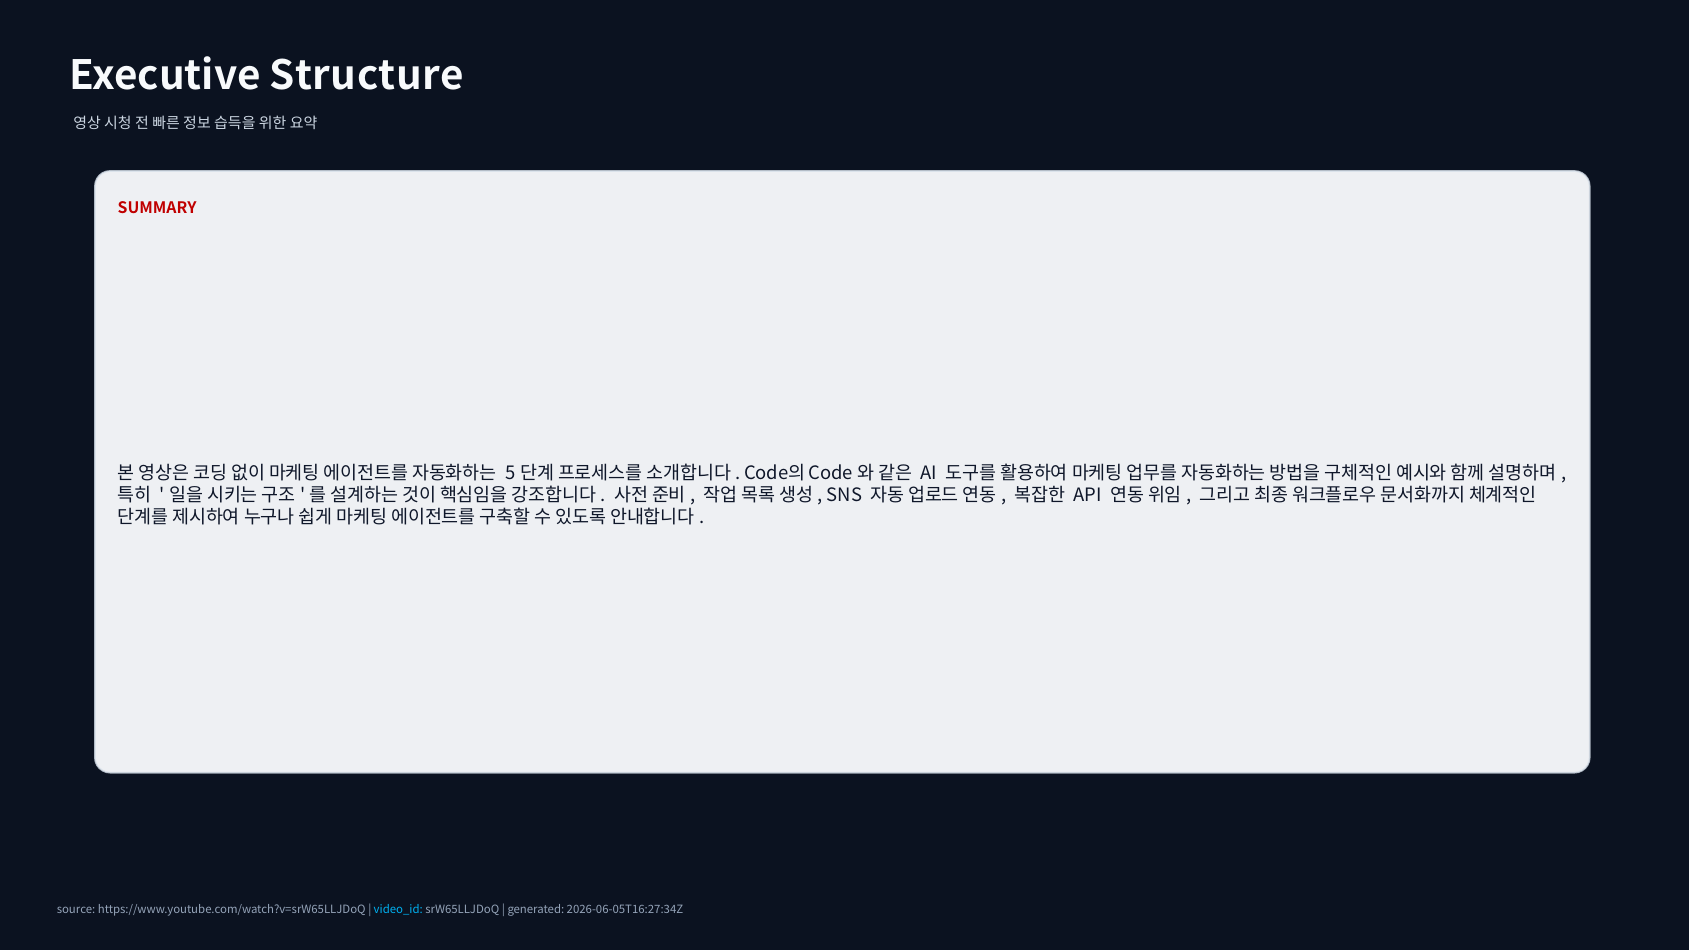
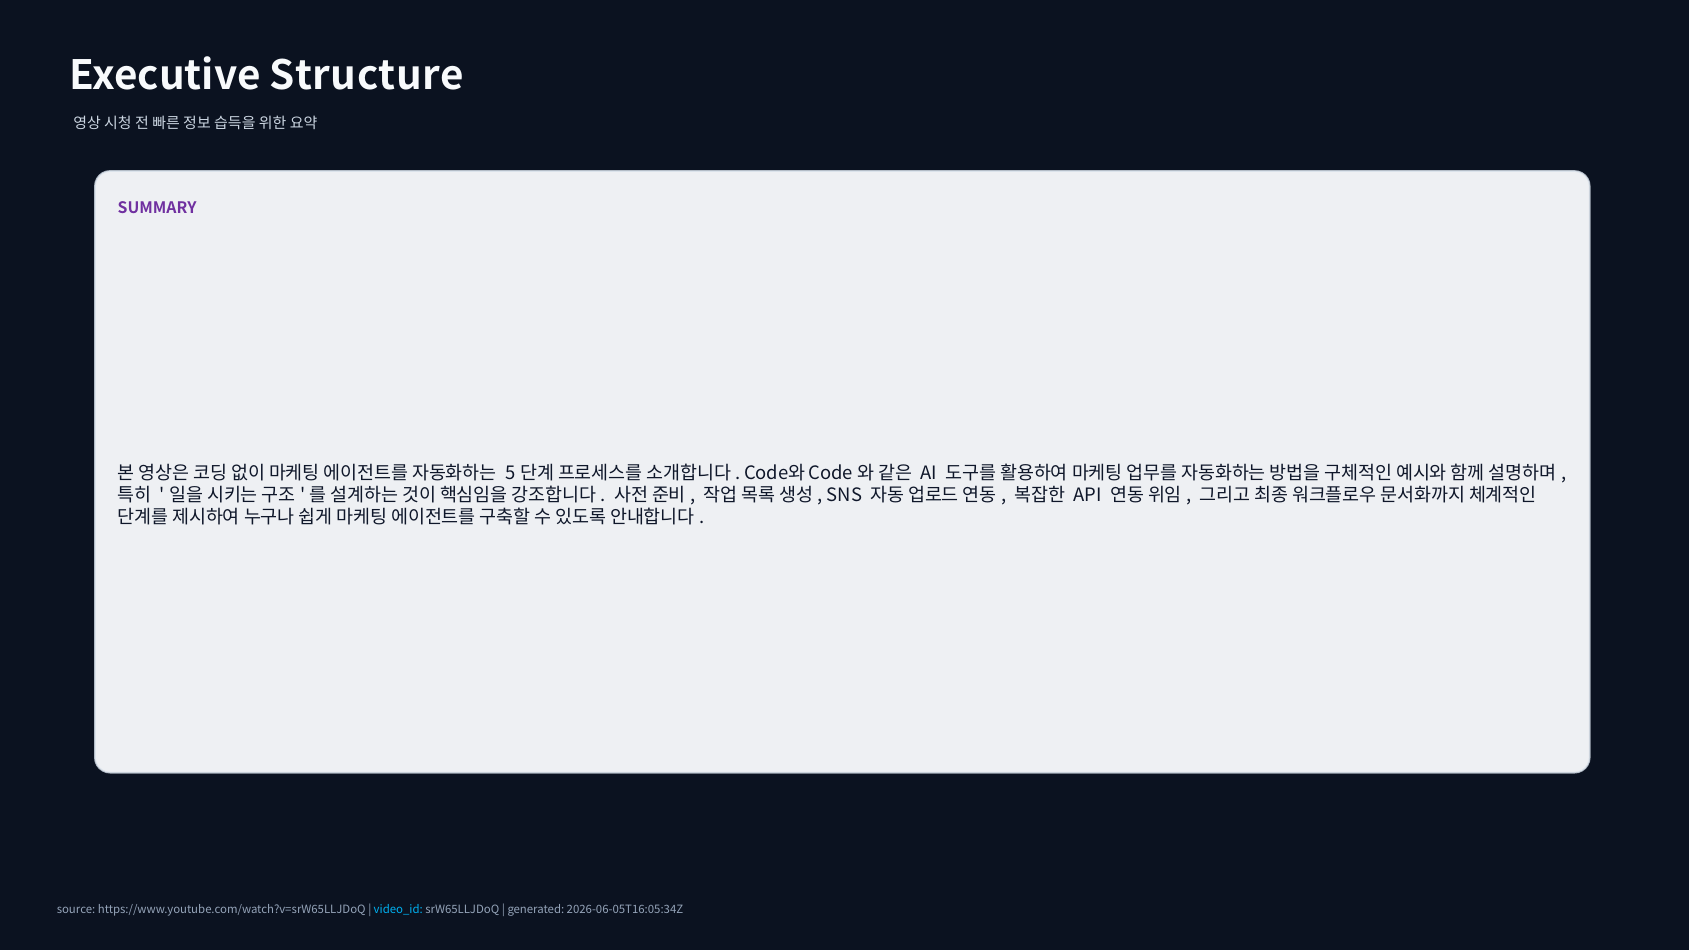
SUMMARY colour: red -> purple (157, 208)
Code의: Code의 -> Code와 (775, 474)
2026-06-05T16:27:34Z: 2026-06-05T16:27:34Z -> 2026-06-05T16:05:34Z (625, 910)
